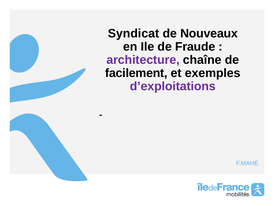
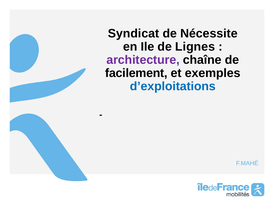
Nouveaux: Nouveaux -> Nécessite (209, 33)
Fraude: Fraude -> Lignes (195, 47)
d’exploitations colour: purple -> blue (173, 86)
